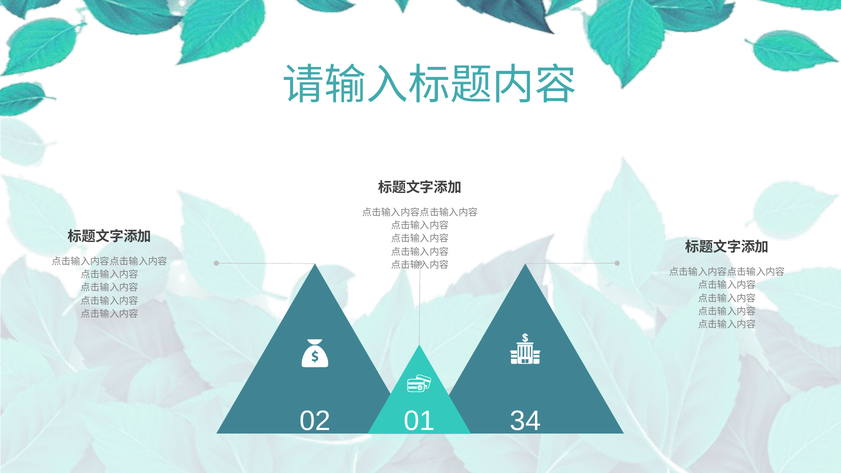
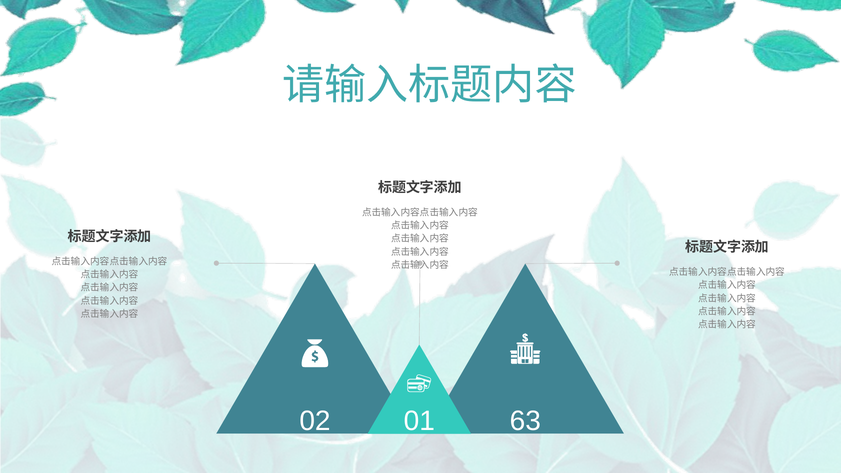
34: 34 -> 63 (525, 421)
